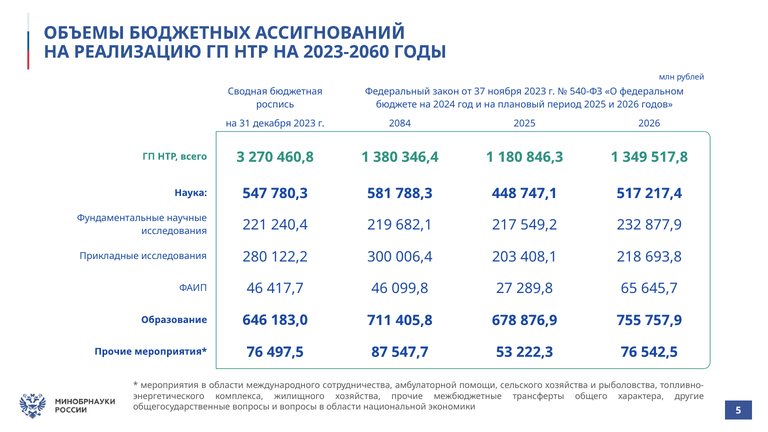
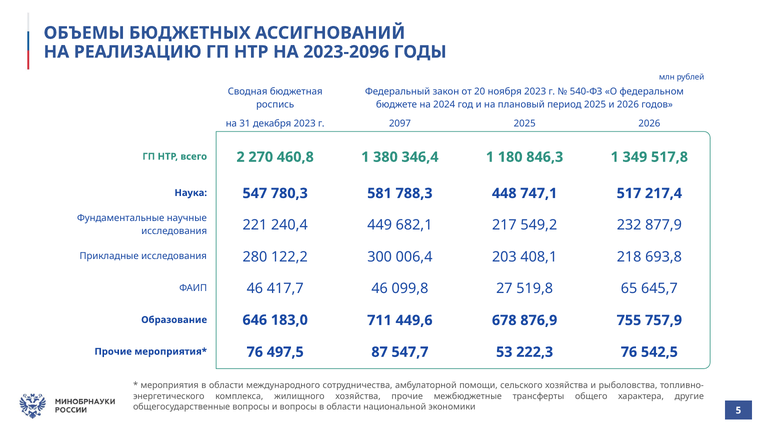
2023-2060: 2023-2060 -> 2023-2096 (346, 52)
37: 37 -> 20 (480, 92)
2084: 2084 -> 2097 (400, 124)
3: 3 -> 2 (241, 157)
219: 219 -> 449 (380, 225)
289,8: 289,8 -> 519,8 (535, 289)
405,8: 405,8 -> 449,6 (414, 320)
